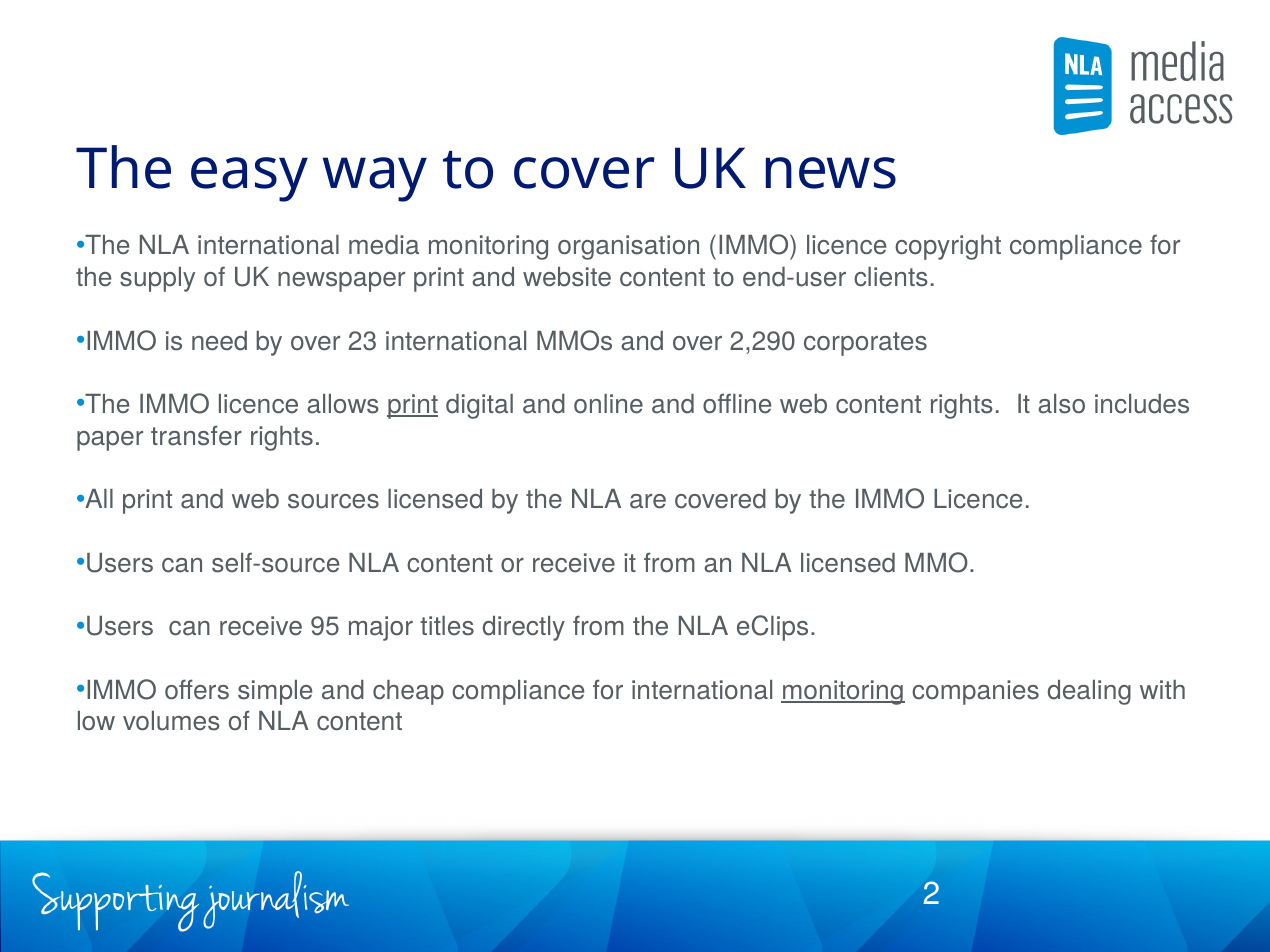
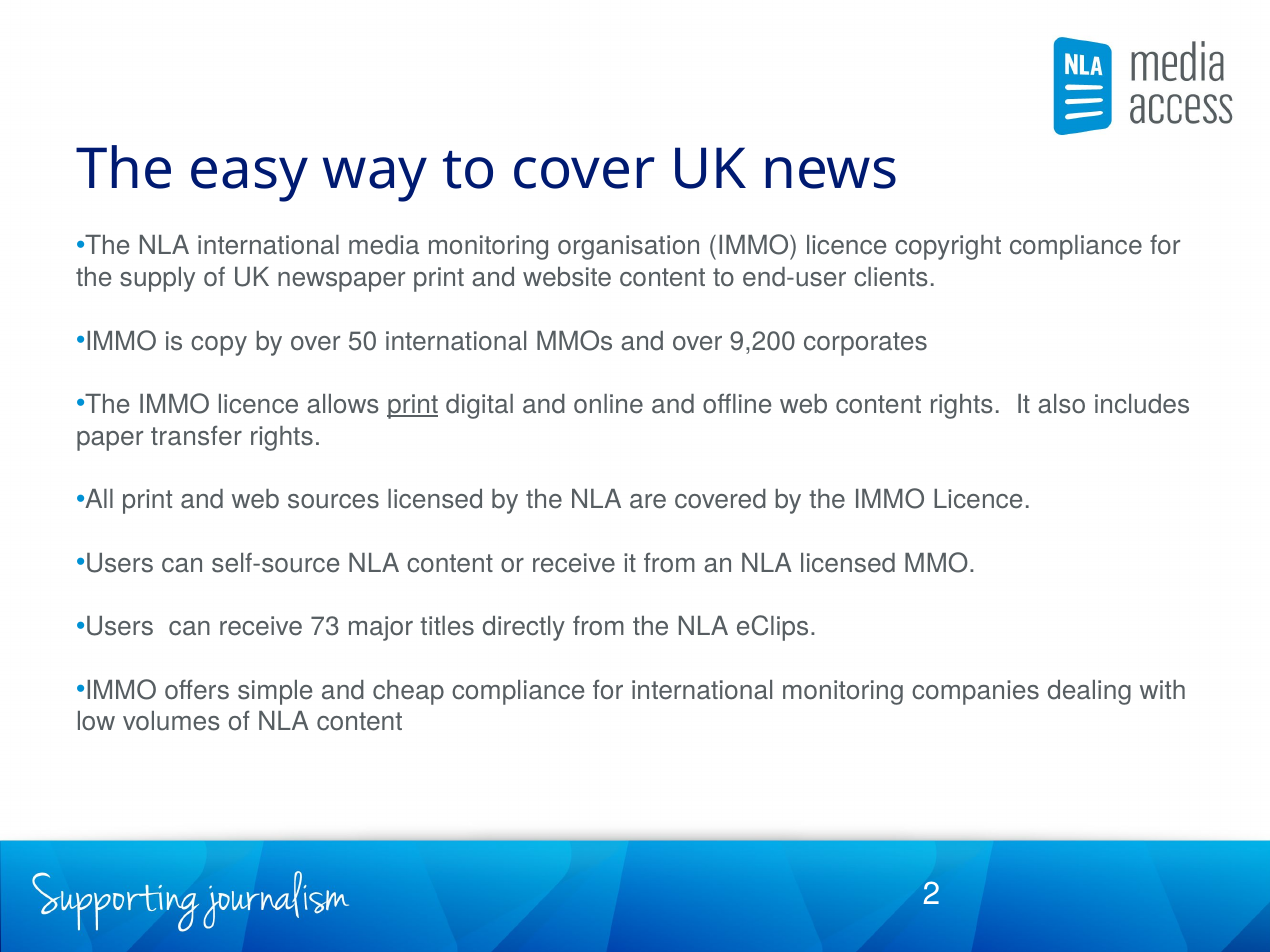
need: need -> copy (219, 341)
23: 23 -> 50 (363, 341)
2,290: 2,290 -> 9,200 (763, 341)
95: 95 -> 73 (325, 627)
monitoring underline: present -> none (843, 691)
